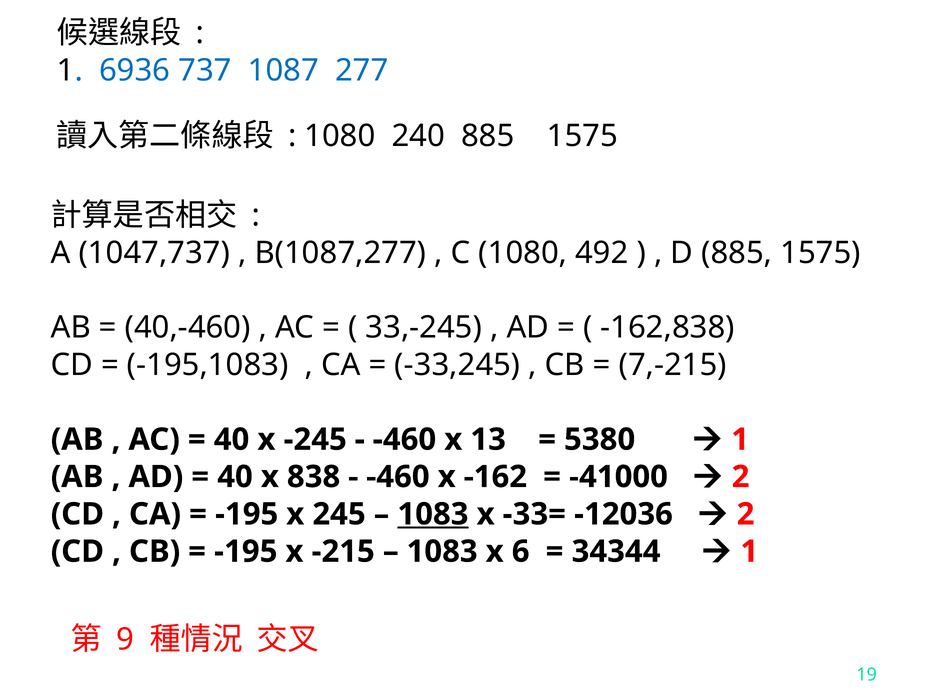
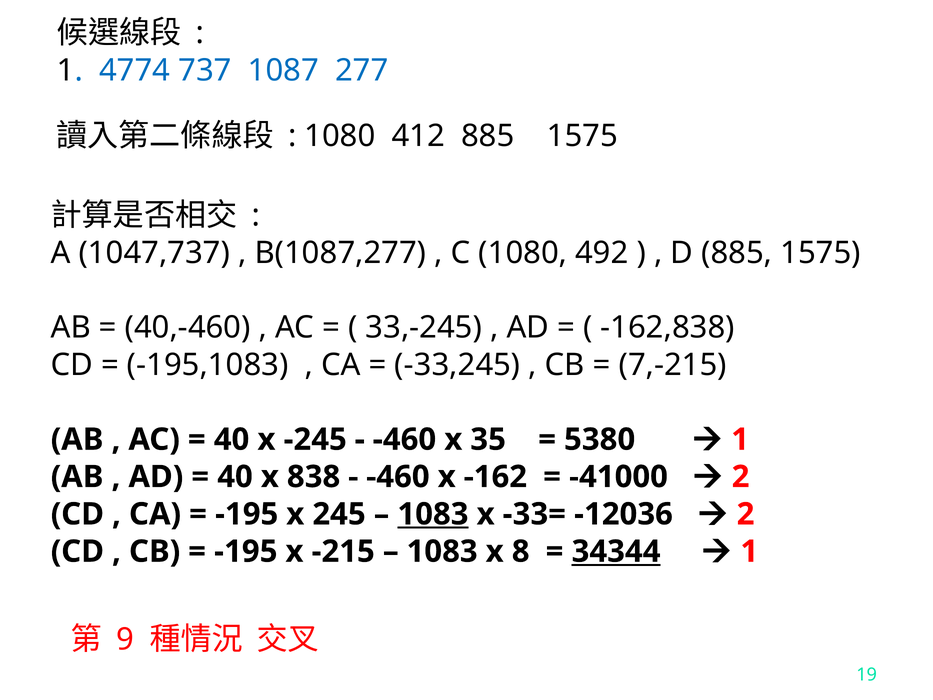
6936: 6936 -> 4774 (135, 71)
240: 240 -> 412 (418, 136)
13: 13 -> 35 (488, 439)
6: 6 -> 8 (521, 551)
34344 underline: none -> present (616, 551)
